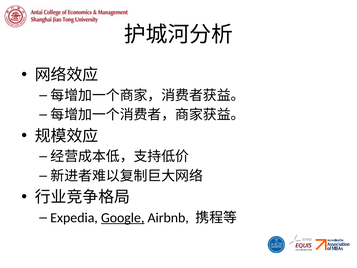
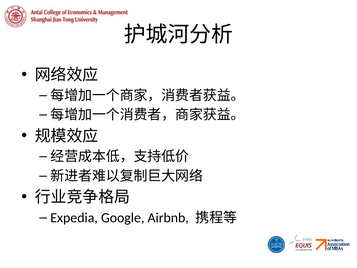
Google underline: present -> none (123, 217)
